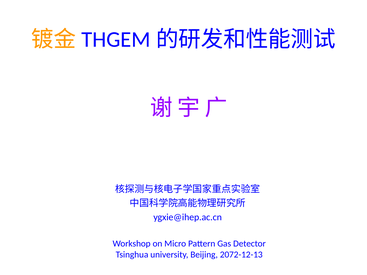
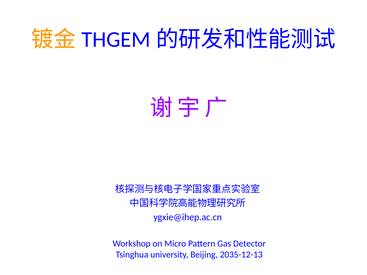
2072-12-13: 2072-12-13 -> 2035-12-13 (241, 255)
